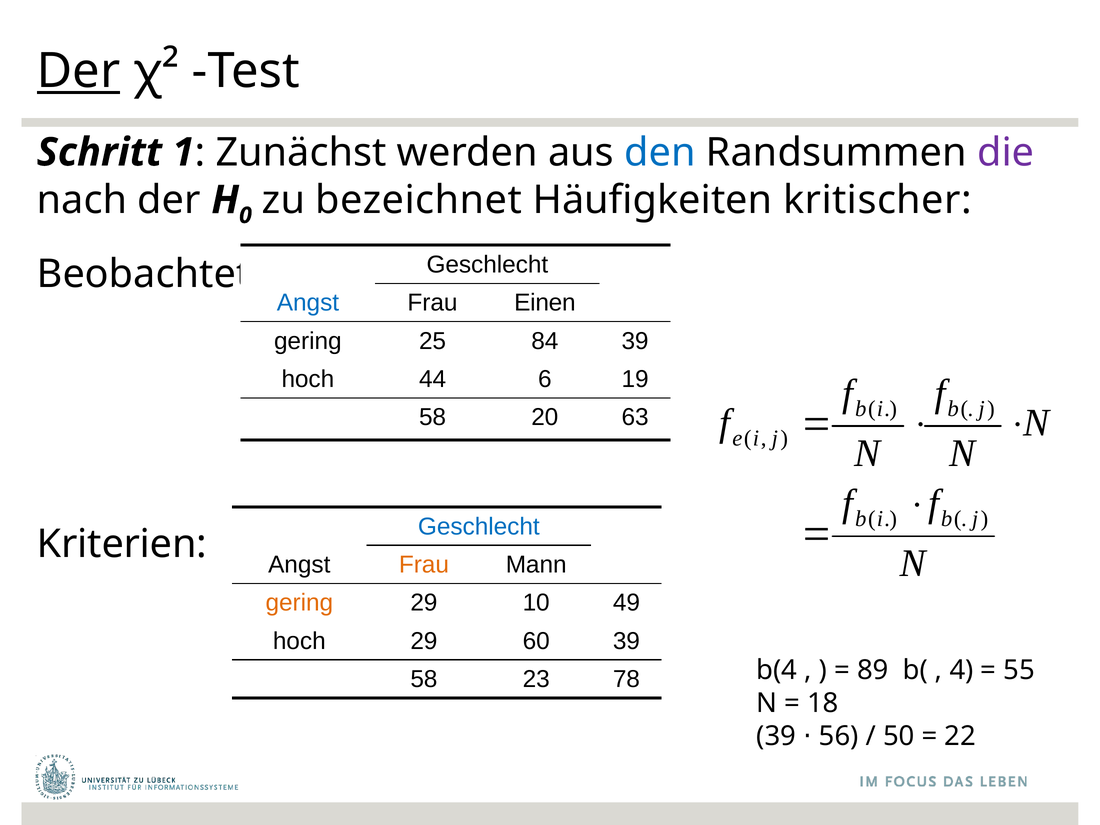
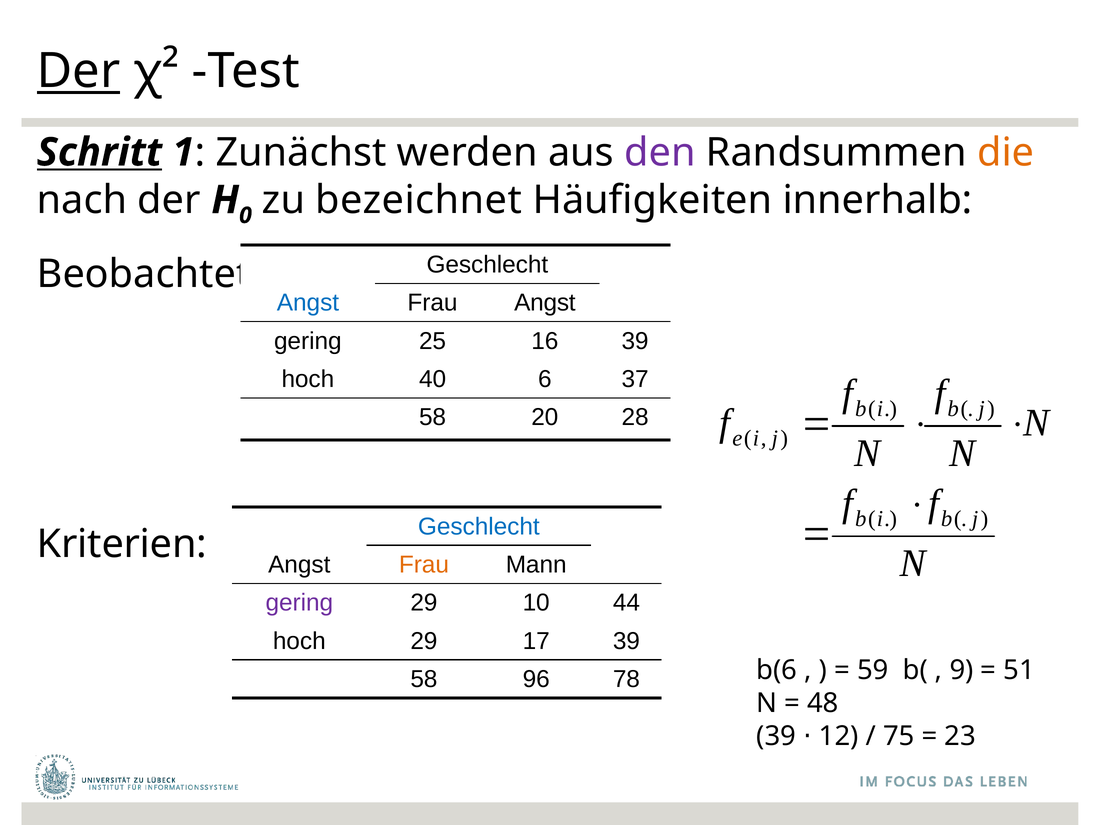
Schritt underline: none -> present (99, 152)
den colour: blue -> purple (660, 152)
die colour: purple -> orange (1006, 152)
kritischer: kritischer -> innerhalb (878, 200)
Frau Einen: Einen -> Angst (545, 303)
84: 84 -> 16 (545, 341)
44: 44 -> 40 (433, 379)
19: 19 -> 37 (635, 379)
63: 63 -> 28 (635, 417)
gering colour: orange -> purple (299, 603)
49: 49 -> 44 (626, 603)
60: 60 -> 17 (536, 641)
23: 23 -> 96 (536, 679)
b(4: b(4 -> b(6 (777, 670)
89: 89 -> 59 (873, 670)
4: 4 -> 9 (961, 670)
55: 55 -> 51 (1019, 670)
18: 18 -> 48 (823, 703)
56: 56 -> 12 (839, 736)
50: 50 -> 75 (899, 736)
22: 22 -> 23 (960, 736)
